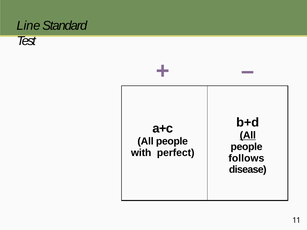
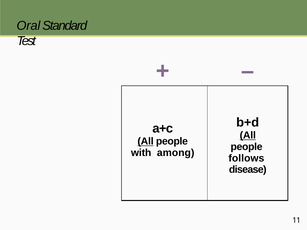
Line: Line -> Oral (28, 26)
All underline: none -> present (146, 141)
perfect: perfect -> among (176, 153)
